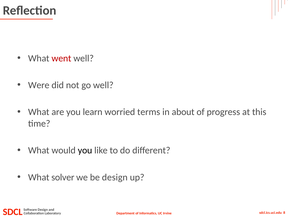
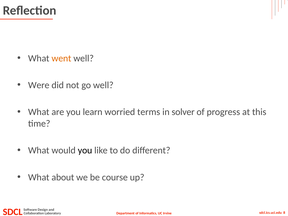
went colour: red -> orange (61, 58)
about: about -> solver (183, 112)
solver: solver -> about (63, 177)
be design: design -> course (115, 177)
